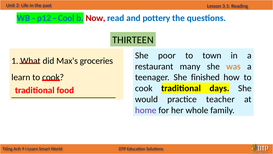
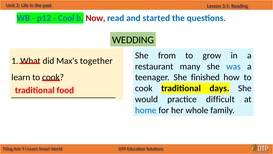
pottery: pottery -> started (156, 18)
THIRTEEN: THIRTEEN -> WEDDING (133, 40)
poor: poor -> from (167, 55)
town: town -> grow (212, 55)
groceries: groceries -> together (96, 61)
was colour: orange -> blue (233, 66)
teacher: teacher -> difficult (220, 99)
home colour: purple -> blue (146, 110)
